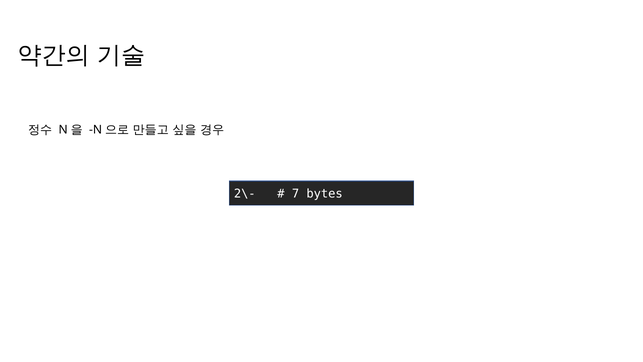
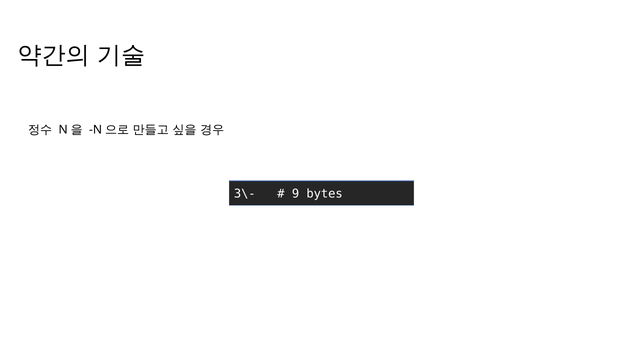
2\-: 2\- -> 3\- (245, 194)
7: 7 -> 9 (296, 194)
